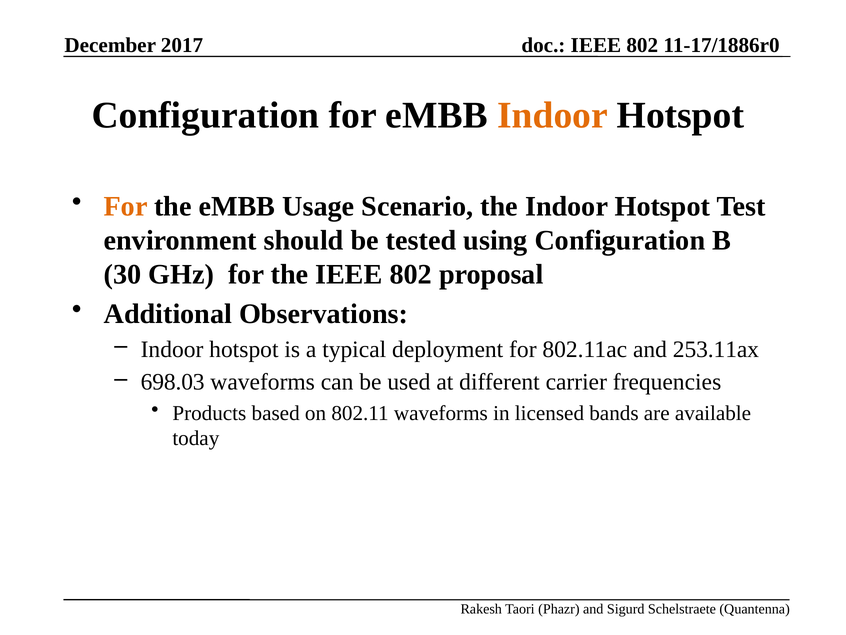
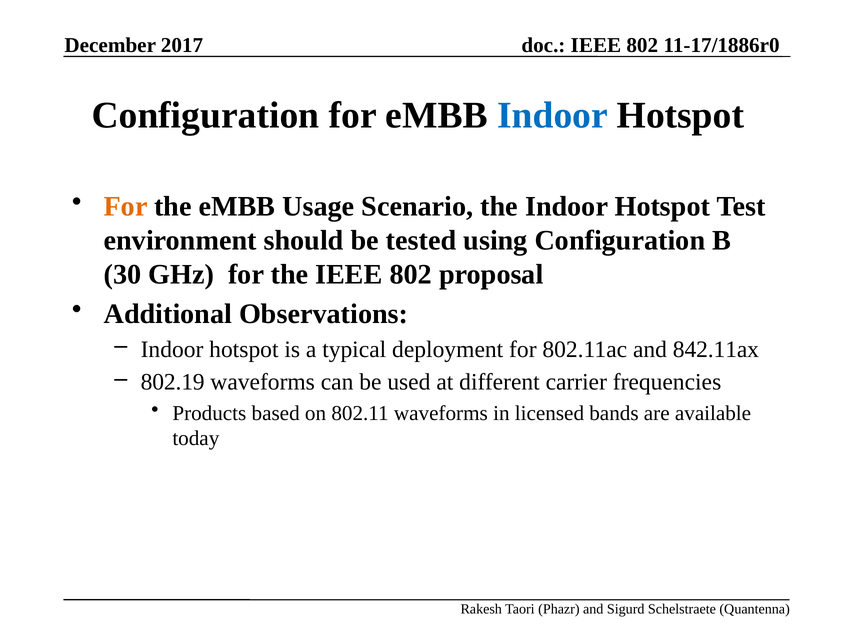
Indoor colour: orange -> blue (553, 115)
253.11ax: 253.11ax -> 842.11ax (716, 349)
698.03: 698.03 -> 802.19 (173, 382)
